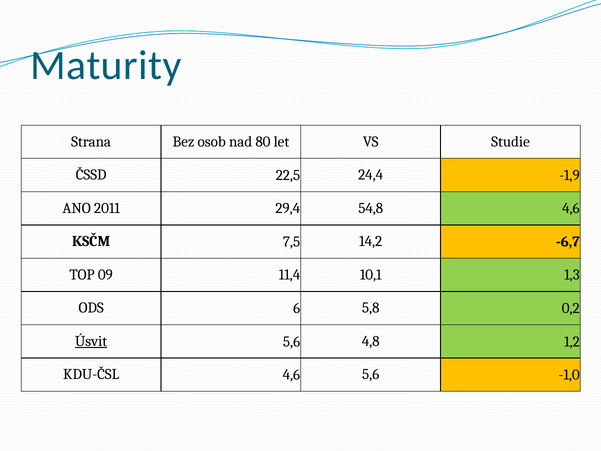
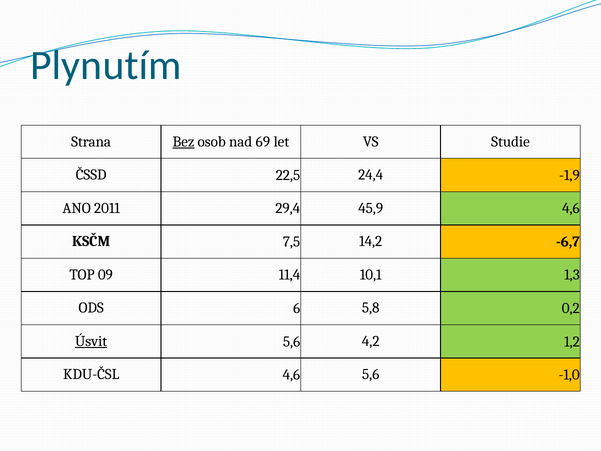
Maturity: Maturity -> Plynutím (106, 65)
Bez underline: none -> present (183, 142)
80: 80 -> 69 (263, 142)
54,8: 54,8 -> 45,9 (371, 208)
4,8: 4,8 -> 4,2 (371, 341)
